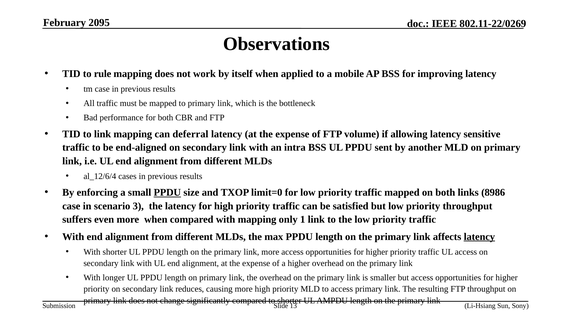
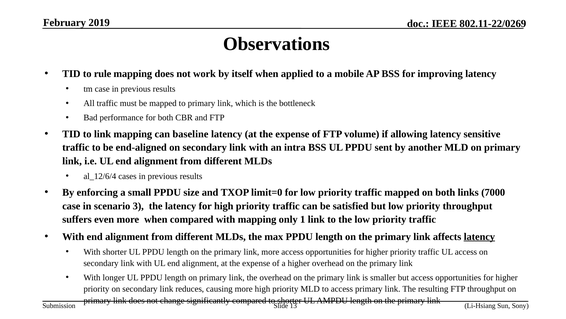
2095: 2095 -> 2019 (99, 23)
deferral: deferral -> baseline (190, 134)
PPDU underline: present -> none (167, 192)
8986: 8986 -> 7000 (493, 192)
